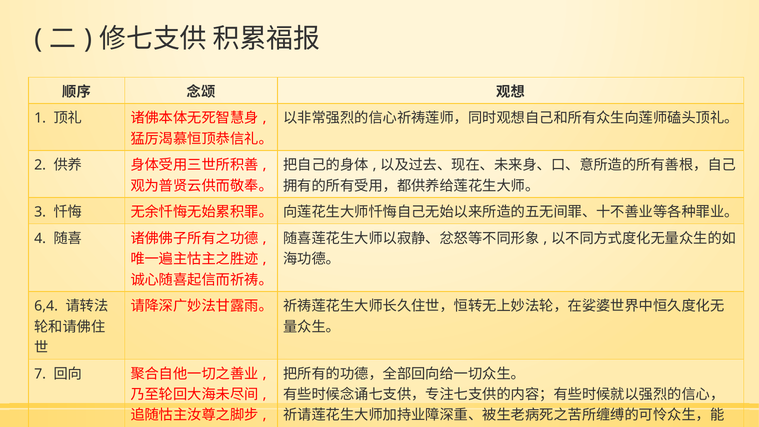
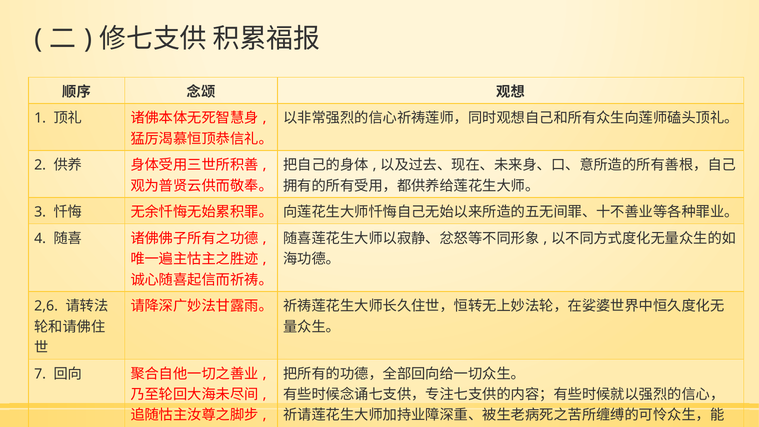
6,4: 6,4 -> 2,6 (46, 306)
